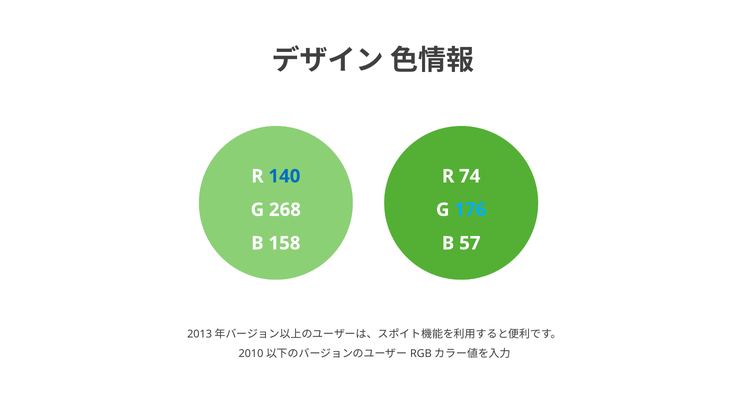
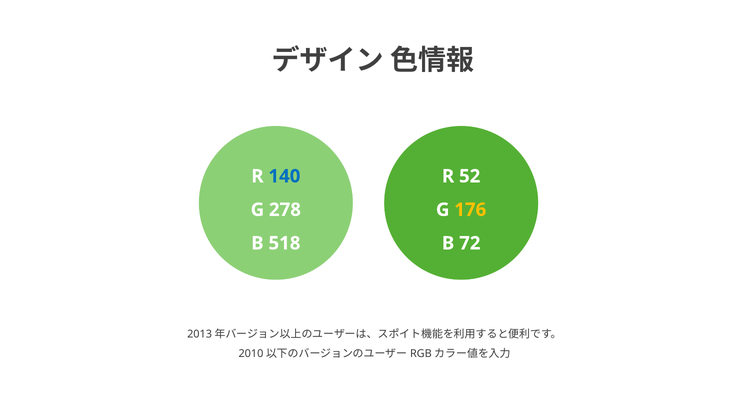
74: 74 -> 52 (470, 176)
268: 268 -> 278 (285, 210)
176 colour: light blue -> yellow (470, 210)
158: 158 -> 518 (284, 244)
57: 57 -> 72 (470, 244)
